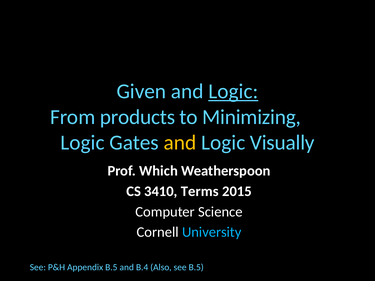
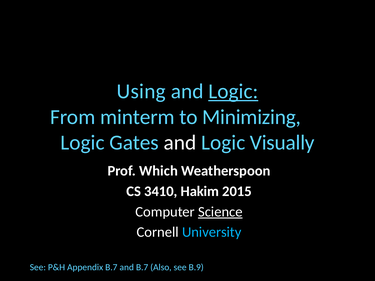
Given: Given -> Using (141, 91)
products: products -> minterm (137, 117)
and colour: yellow -> white (180, 143)
Terms: Terms -> Hakim (200, 191)
Science underline: none -> present (220, 212)
Appendix B.5: B.5 -> B.7 (111, 267)
and B.4: B.4 -> B.7 (142, 267)
see B.5: B.5 -> B.9 (196, 267)
